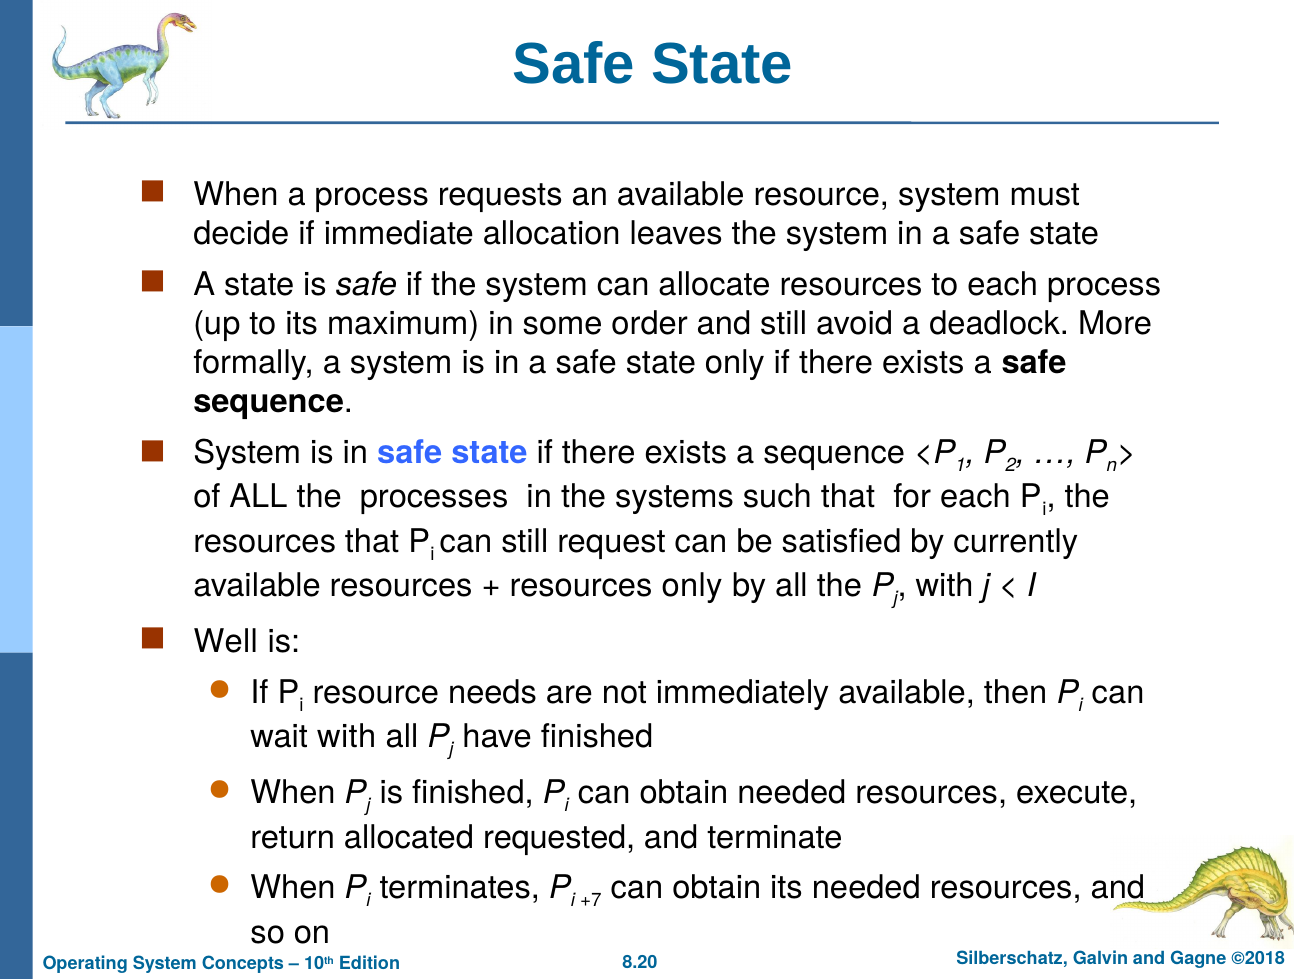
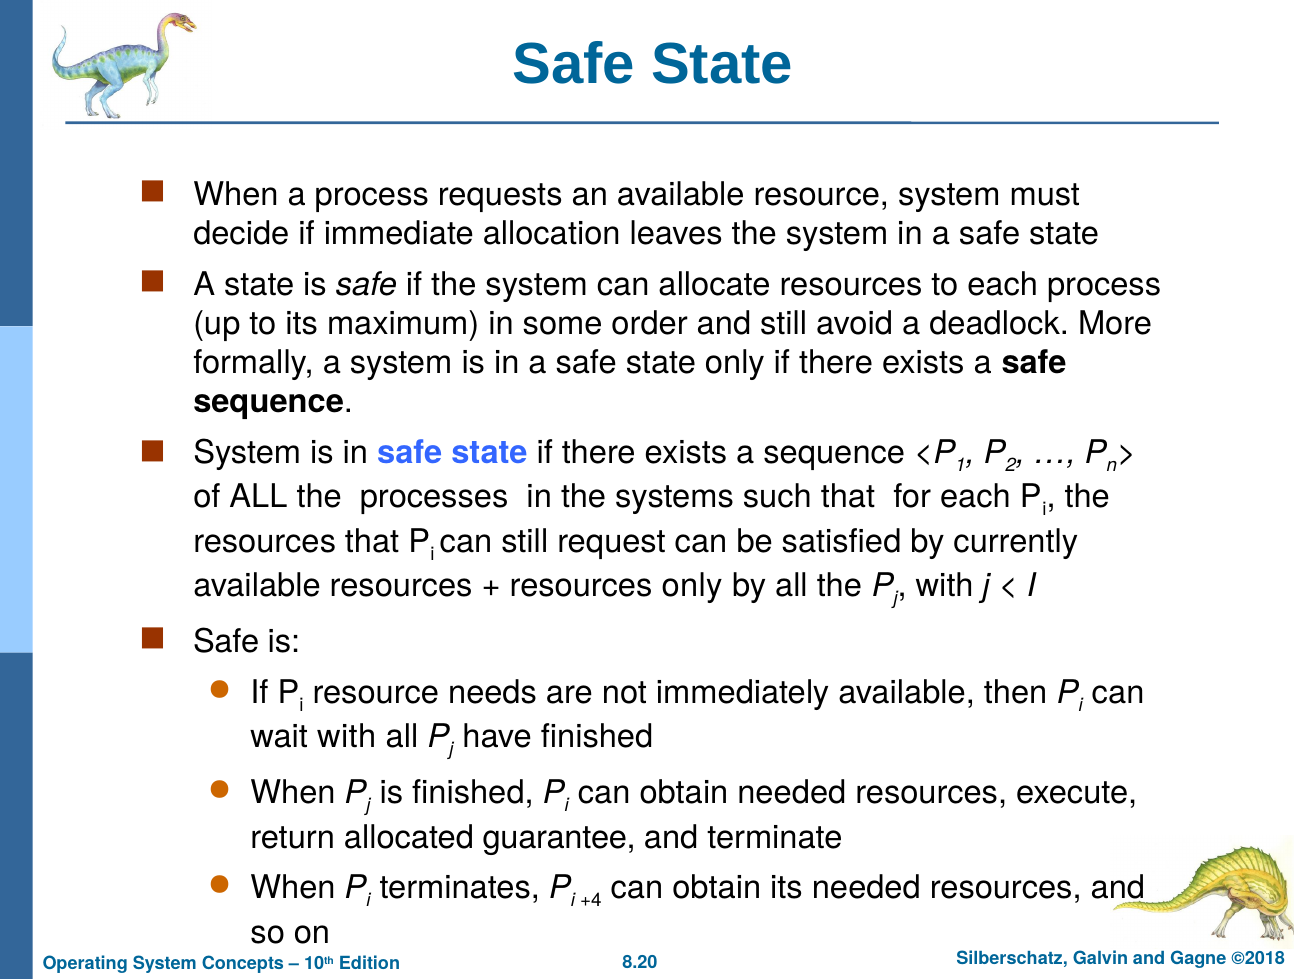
Well: Well -> Safe (226, 642)
requested: requested -> guarantee (559, 838)
+7: +7 -> +4 (591, 901)
